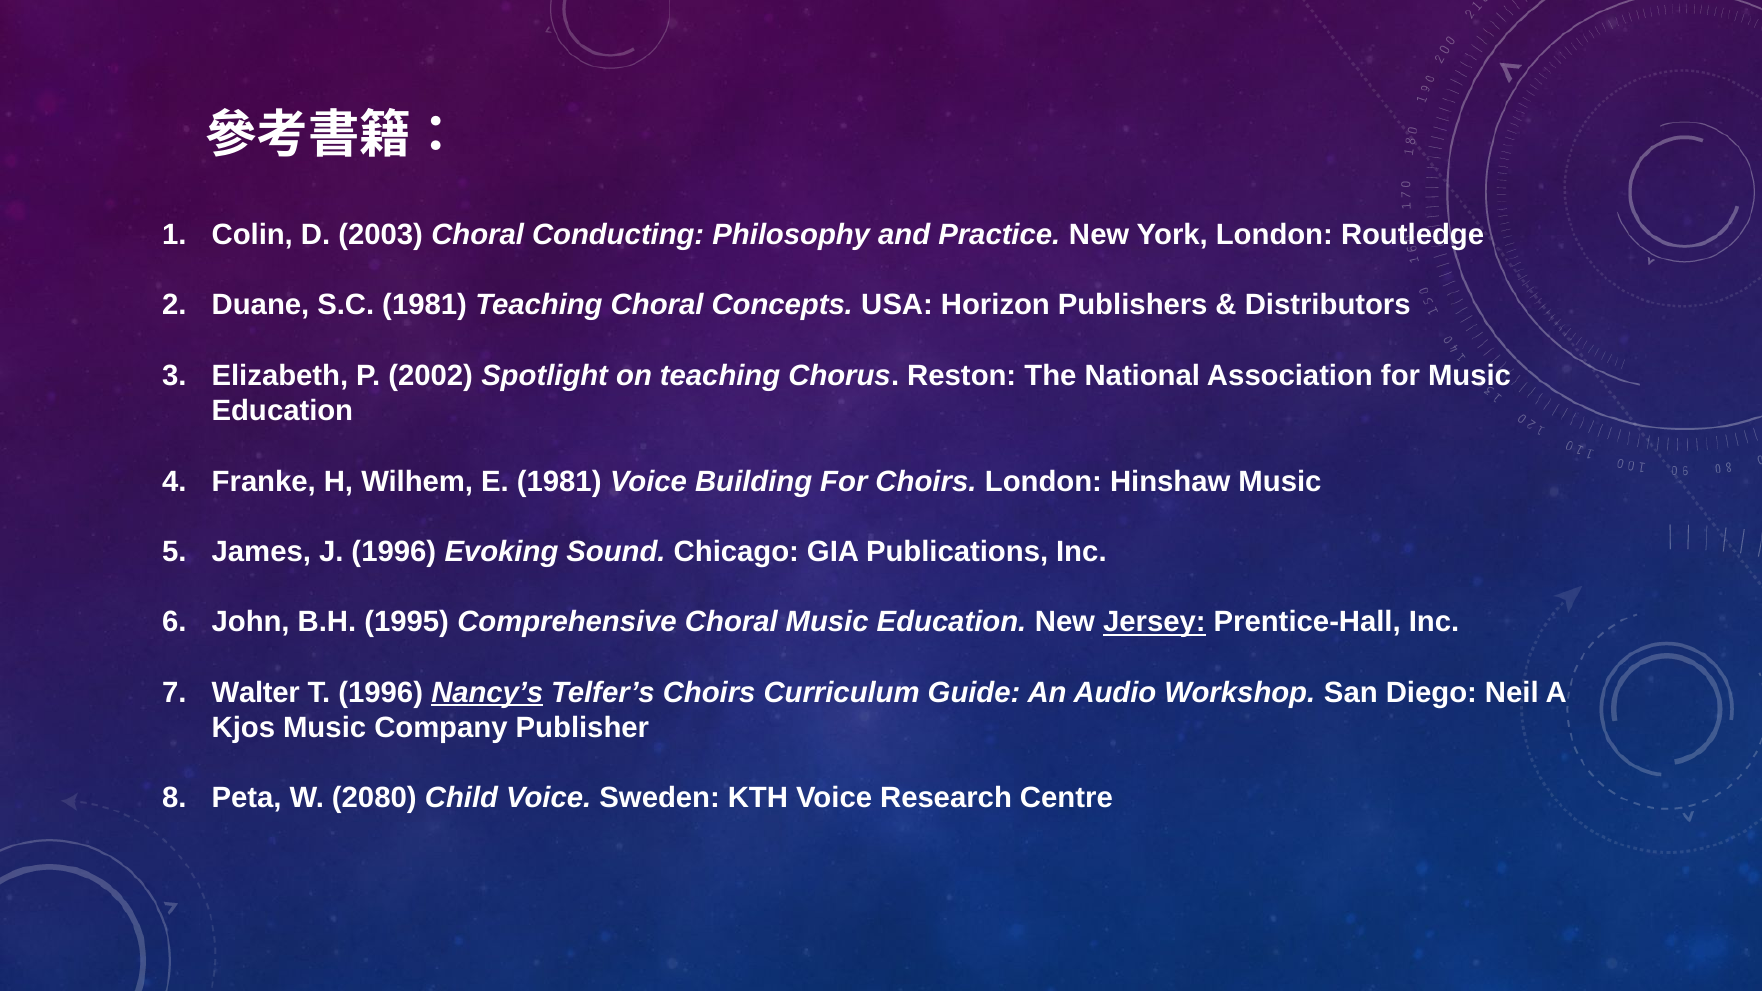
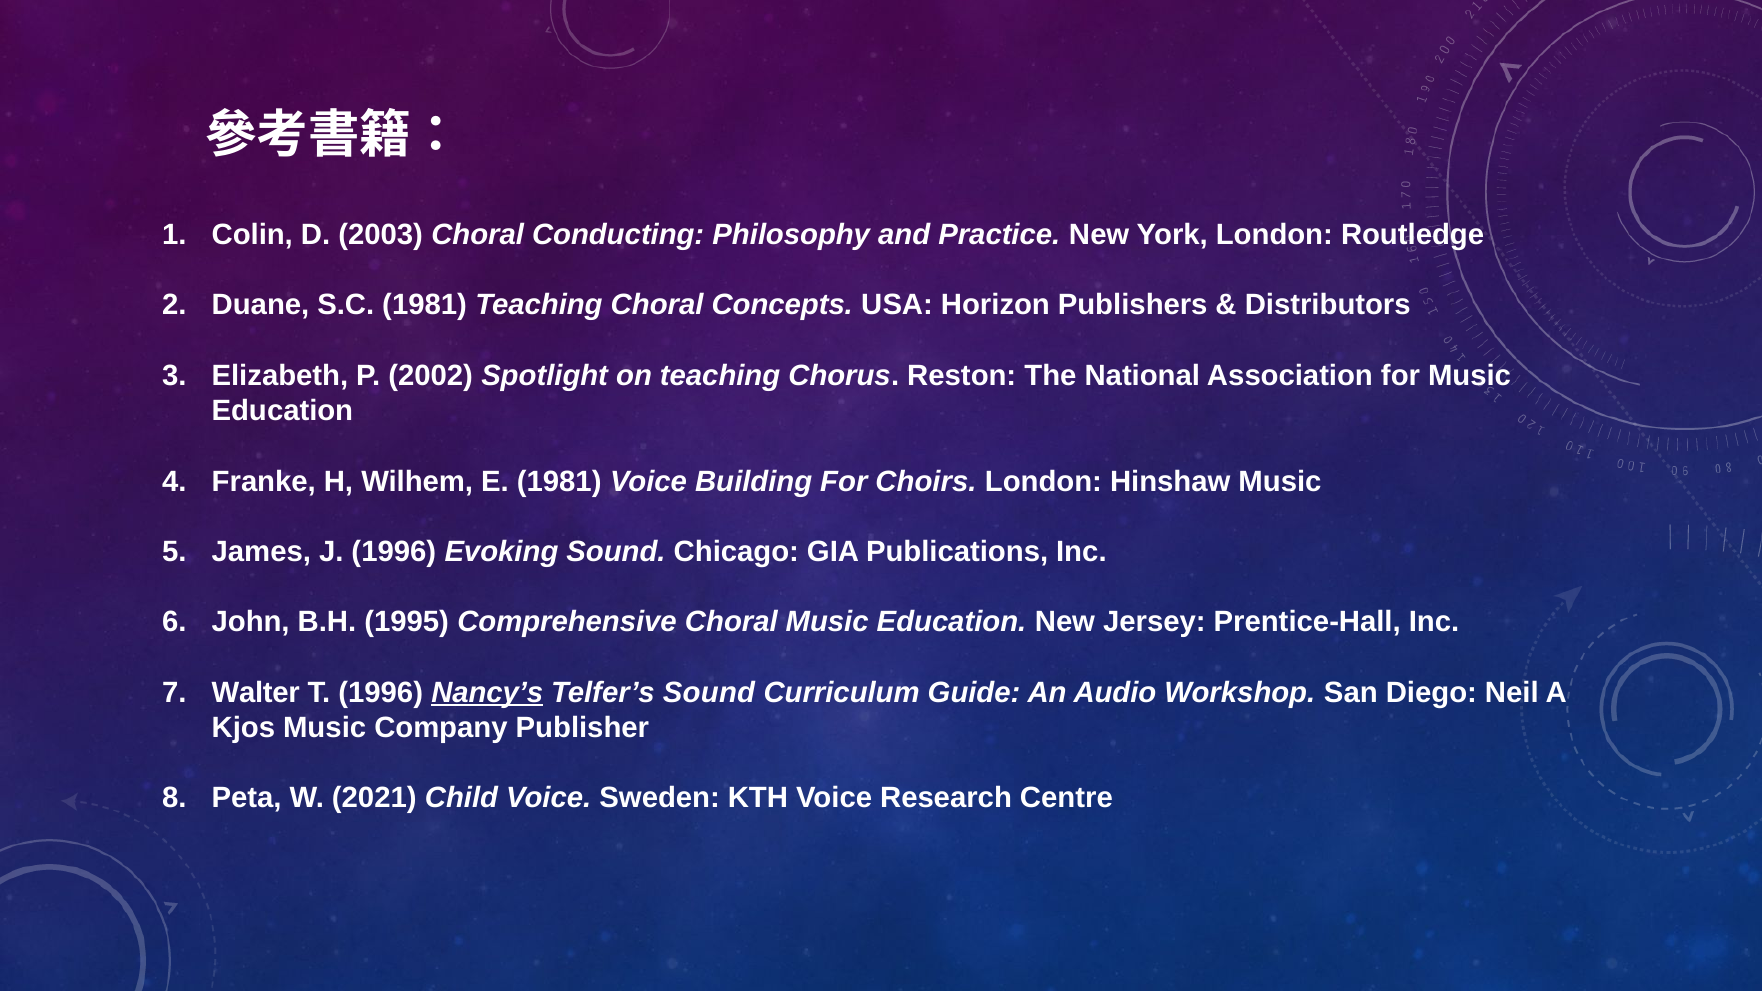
Jersey underline: present -> none (1154, 622)
Telfer’s Choirs: Choirs -> Sound (709, 693)
2080: 2080 -> 2021 (374, 798)
